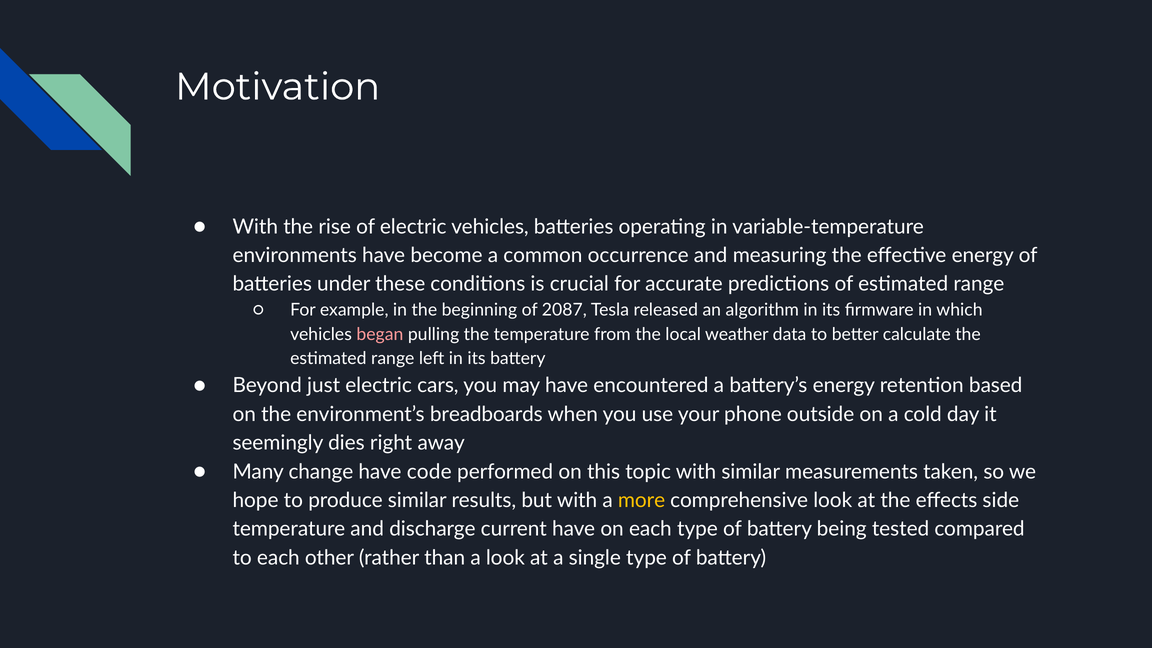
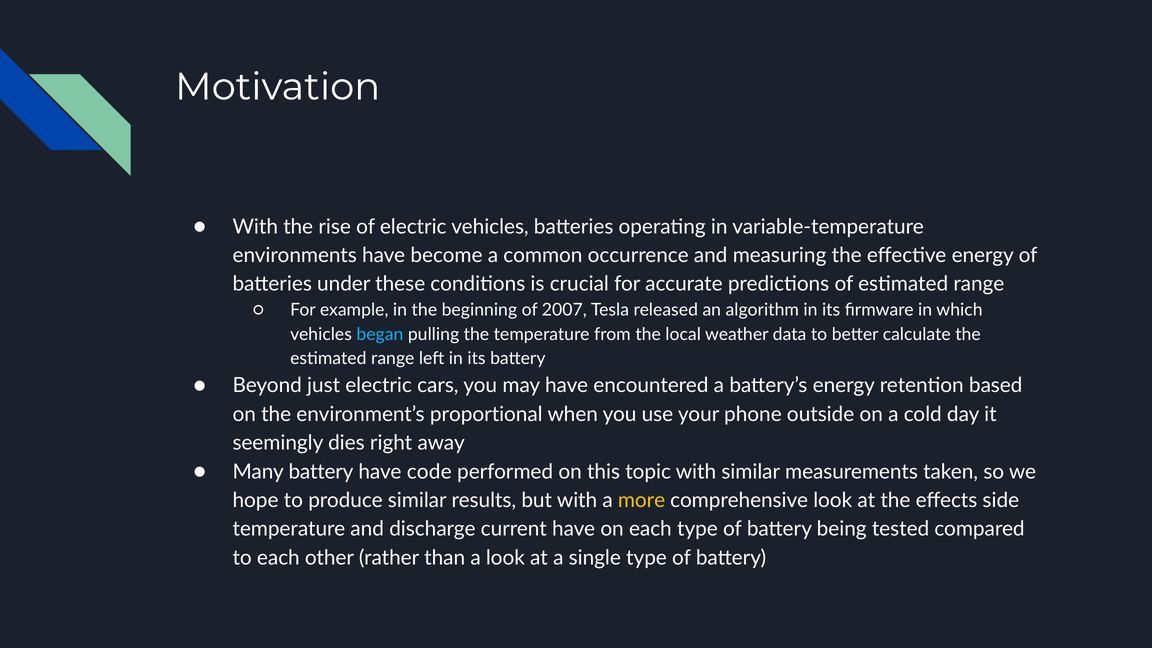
2087: 2087 -> 2007 (564, 310)
began colour: pink -> light blue (380, 334)
breadboards: breadboards -> proportional (486, 414)
Many change: change -> battery (321, 472)
